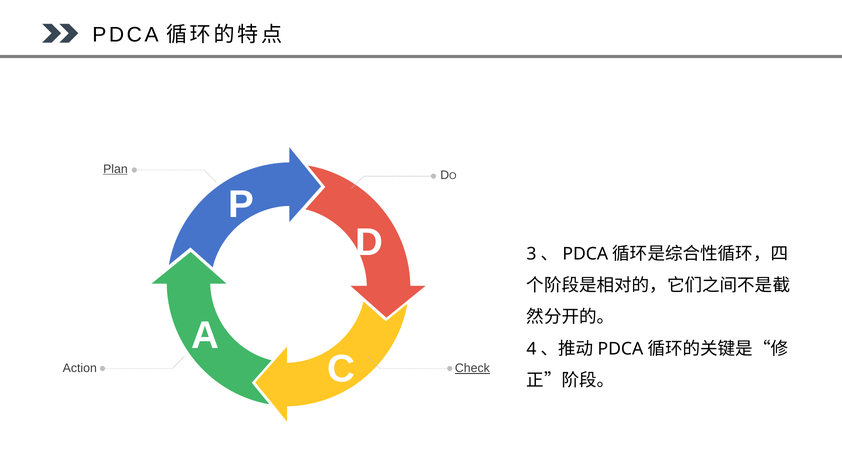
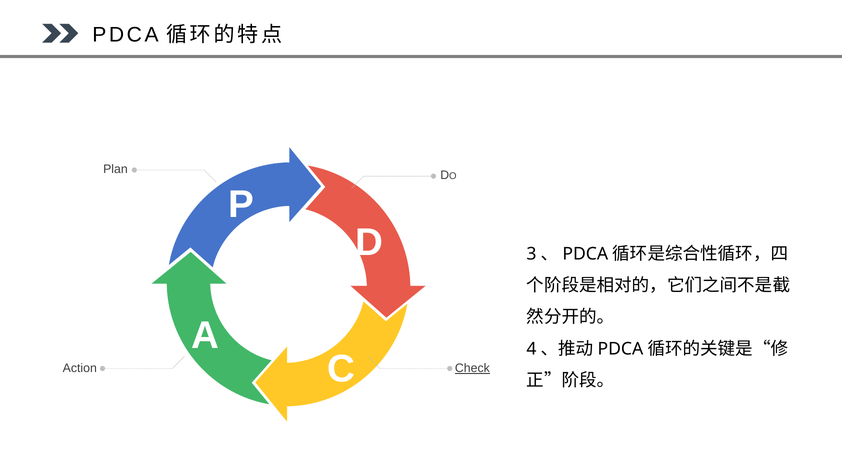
Plan underline: present -> none (115, 169)
